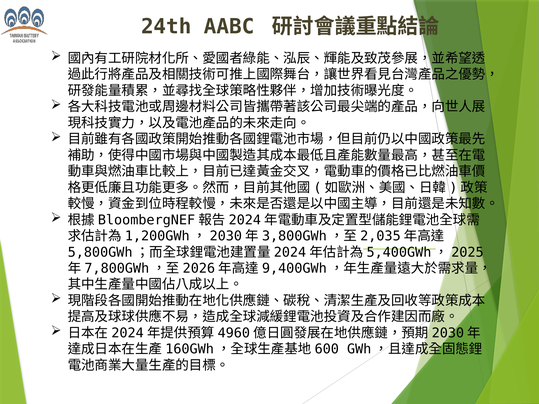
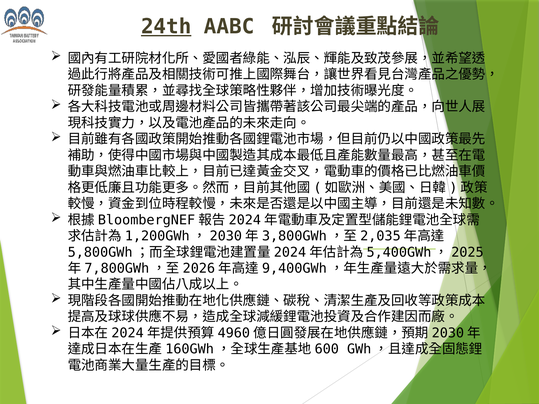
24th underline: none -> present (166, 27)
